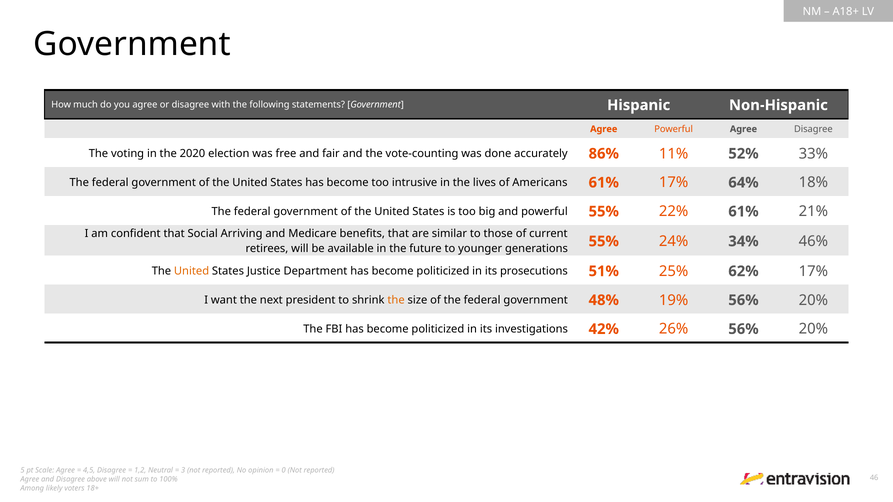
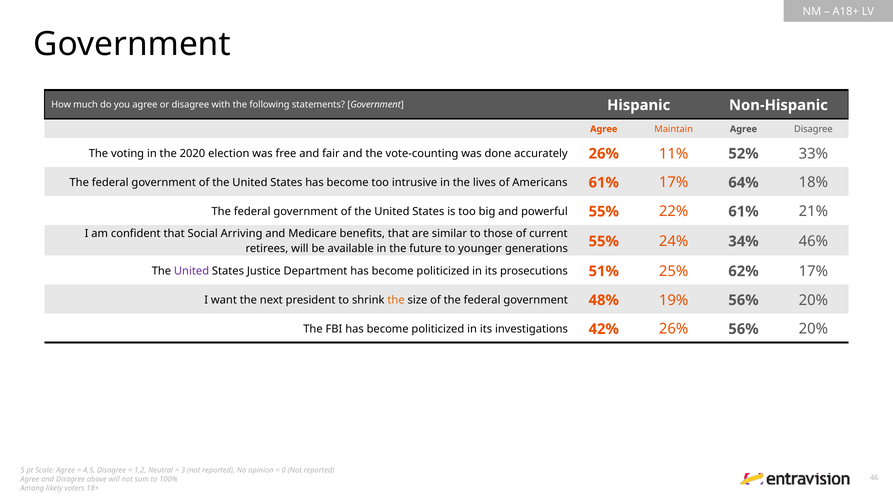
Agree Powerful: Powerful -> Maintain (674, 129)
accurately 86%: 86% -> 26% (604, 154)
United colour: orange -> purple (192, 271)
